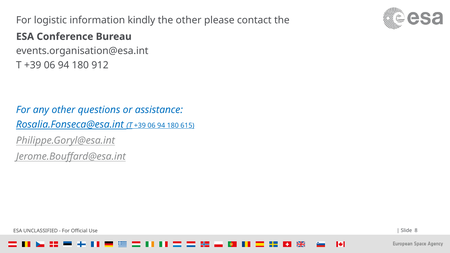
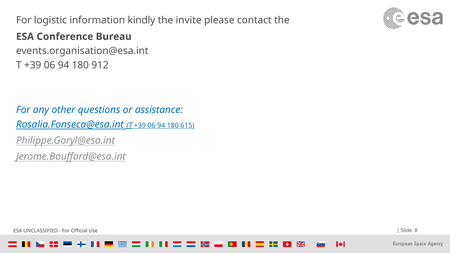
the other: other -> invite (189, 20)
